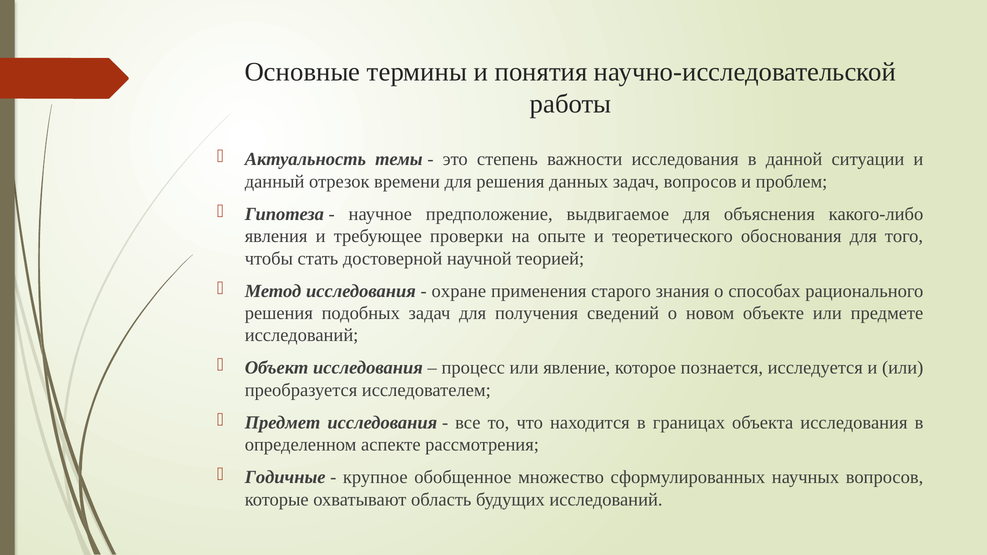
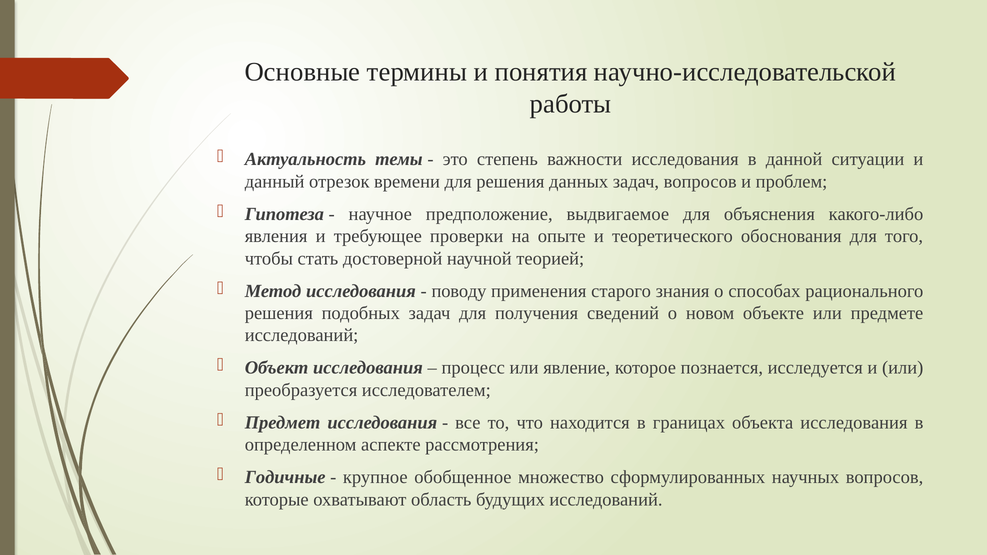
охране: охране -> поводу (459, 291)
